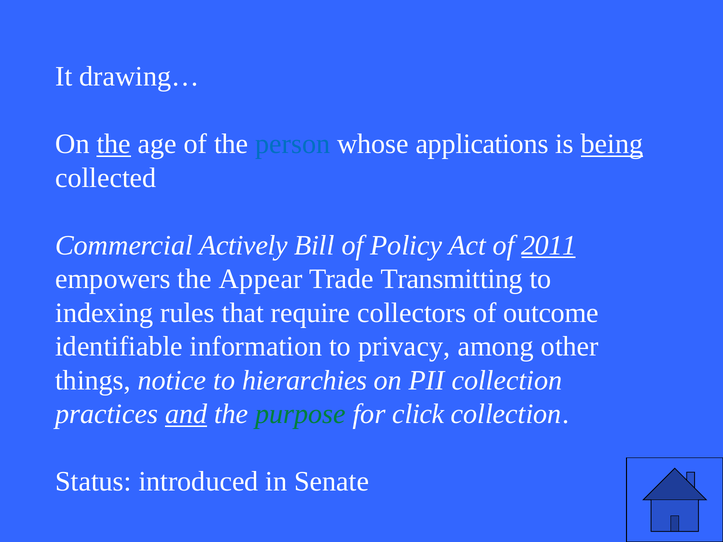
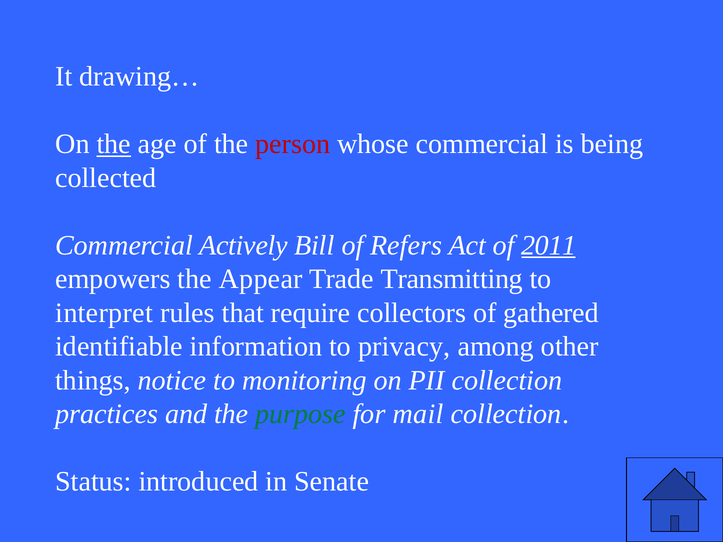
person colour: blue -> red (293, 144)
whose applications: applications -> commercial (482, 144)
being underline: present -> none (612, 144)
Policy: Policy -> Refers (406, 245)
indexing: indexing -> interpret (104, 313)
outcome: outcome -> gathered (551, 313)
hierarchies: hierarchies -> monitoring (305, 380)
and underline: present -> none (186, 414)
click: click -> mail (418, 414)
